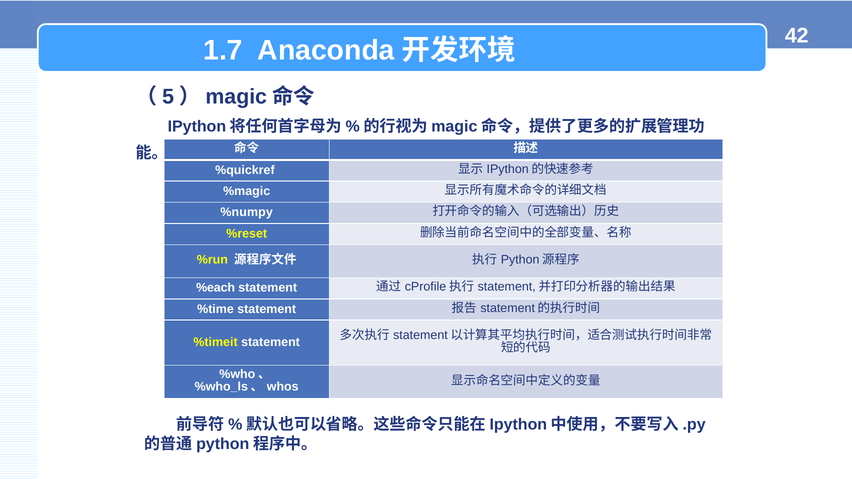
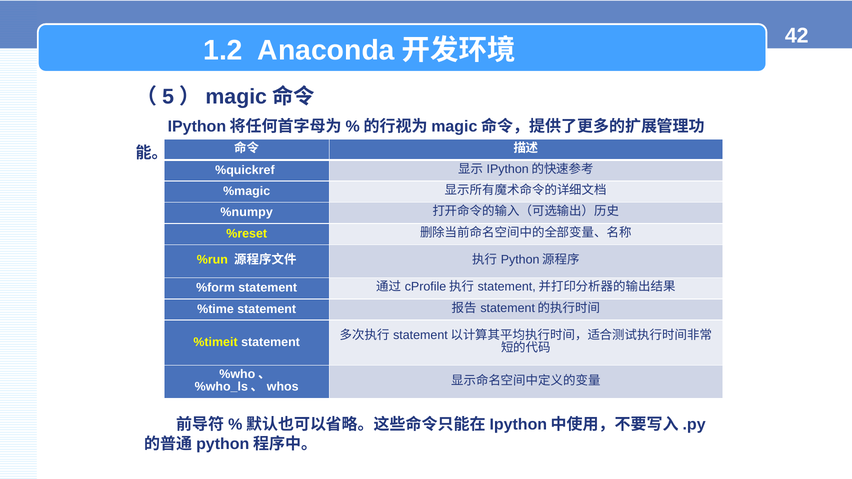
1.7: 1.7 -> 1.2 (223, 50)
%each: %each -> %form (216, 288)
